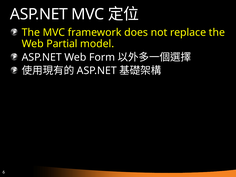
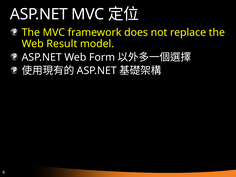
Partial: Partial -> Result (62, 44)
